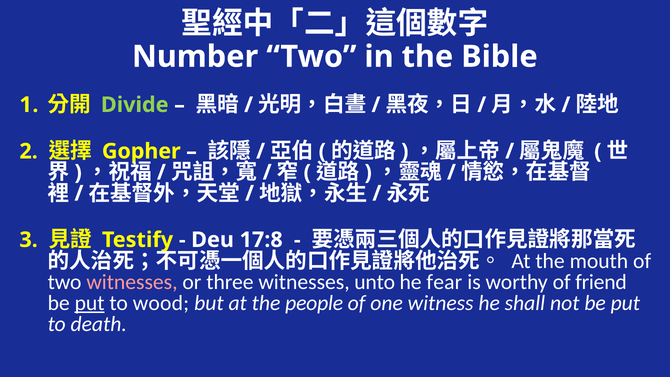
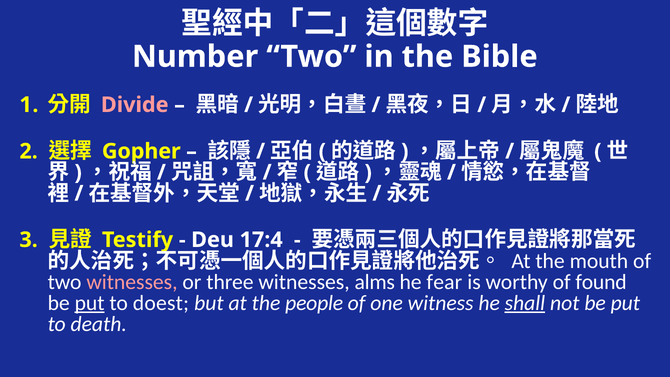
Divide colour: light green -> pink (135, 105)
17:8: 17:8 -> 17:4 (261, 240)
unto: unto -> alms (375, 282)
friend: friend -> found (601, 282)
wood: wood -> doest (161, 303)
shall underline: none -> present (525, 303)
